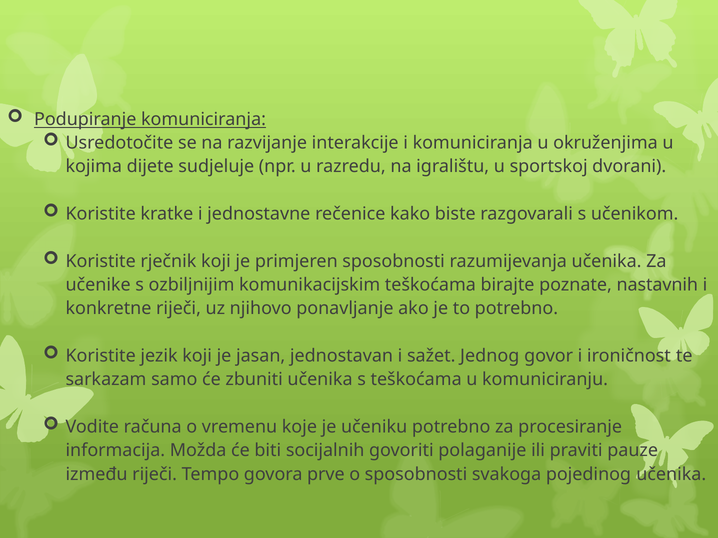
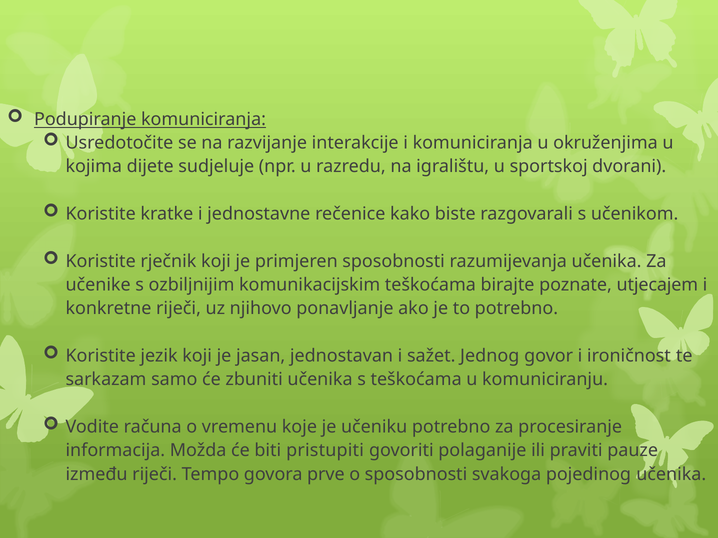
nastavnih: nastavnih -> utjecajem (657, 285)
socijalnih: socijalnih -> pristupiti (325, 451)
